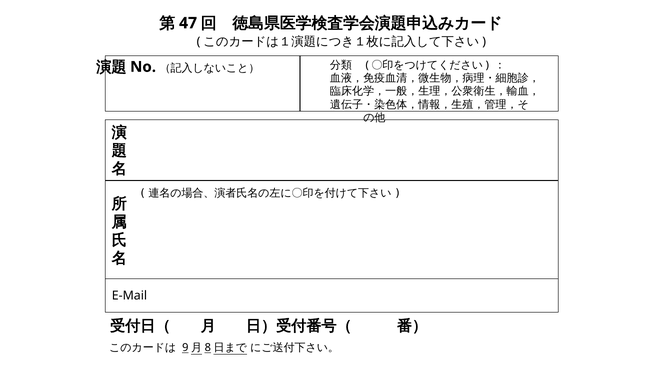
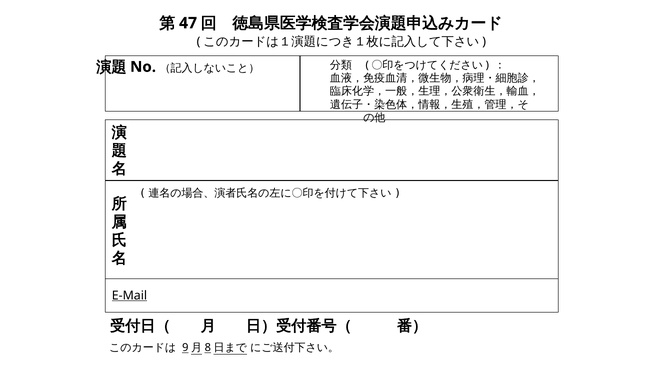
E-Mail underline: none -> present (129, 296)
